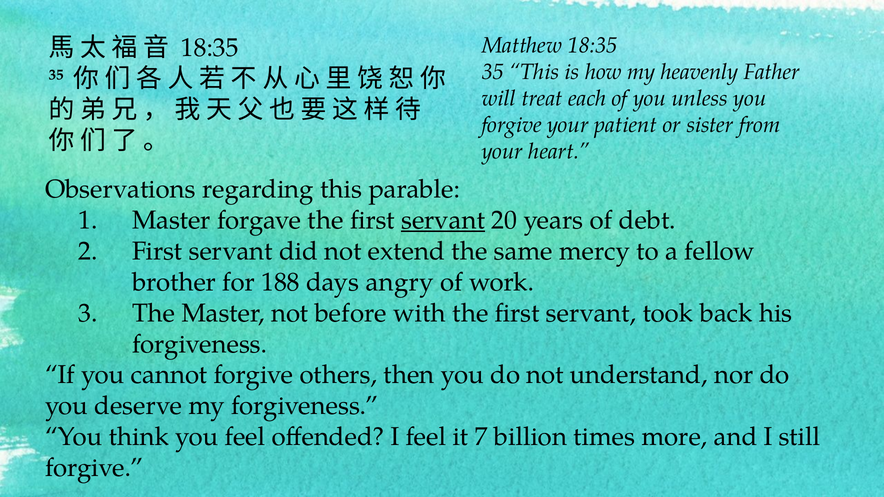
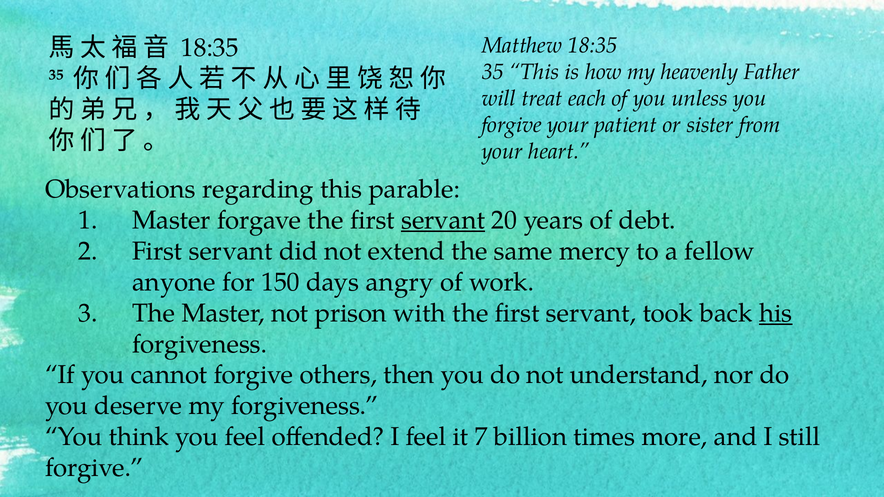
brother: brother -> anyone (174, 282)
188: 188 -> 150 (281, 282)
before: before -> prison (351, 313)
his underline: none -> present (776, 313)
